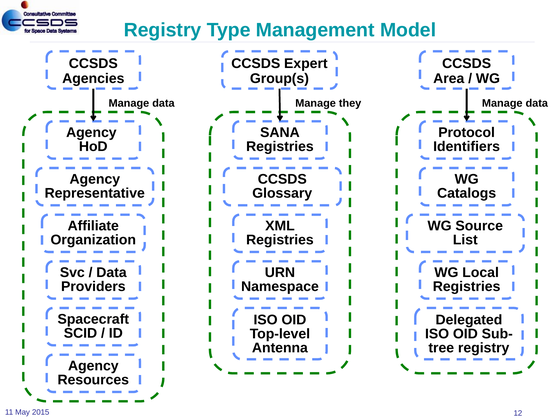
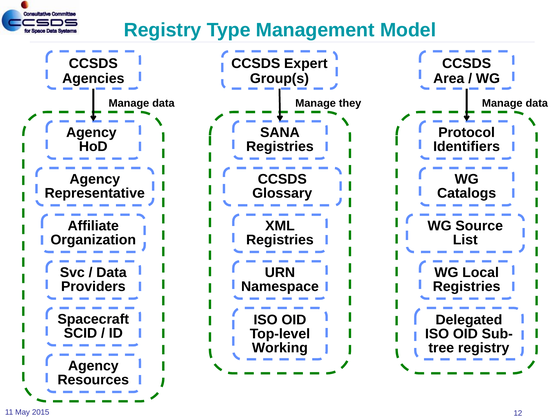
Antenna: Antenna -> Working (280, 348)
